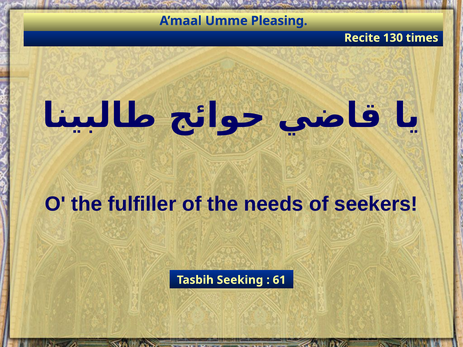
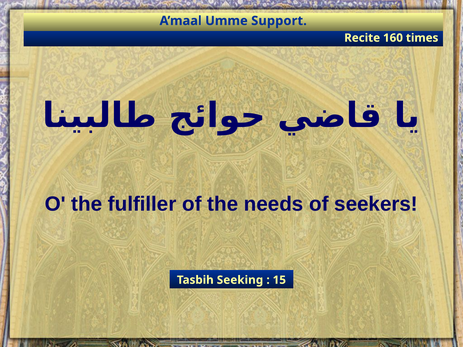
Pleasing: Pleasing -> Support (279, 21)
130: 130 -> 160 (393, 38)
61: 61 -> 15 (279, 280)
